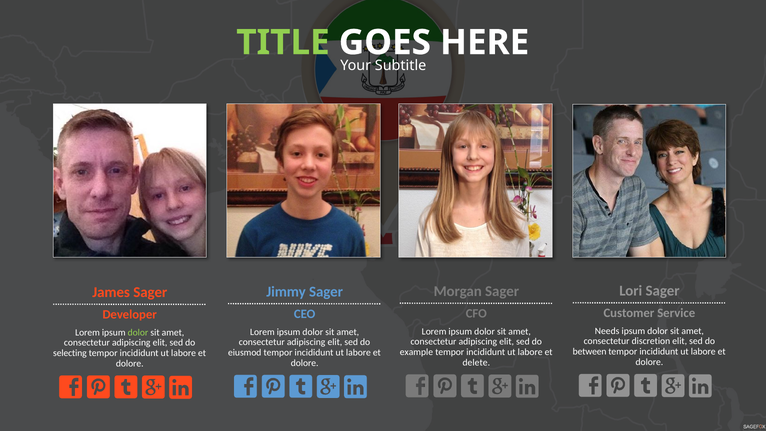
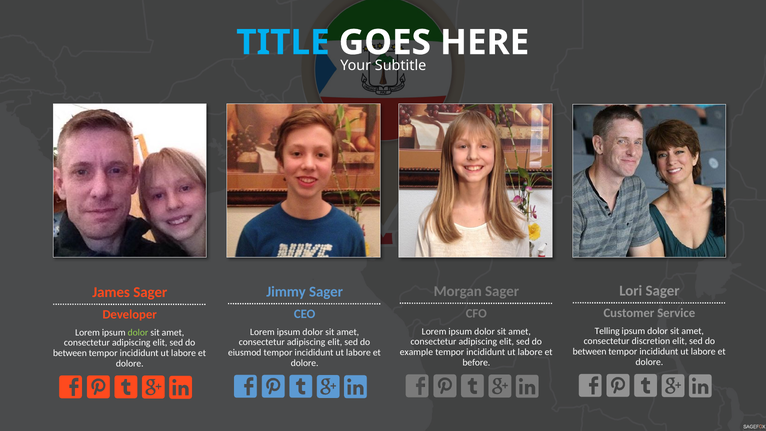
TITLE colour: light green -> light blue (283, 43)
Needs: Needs -> Telling (607, 331)
selecting: selecting -> between (70, 353)
delete: delete -> before (476, 362)
